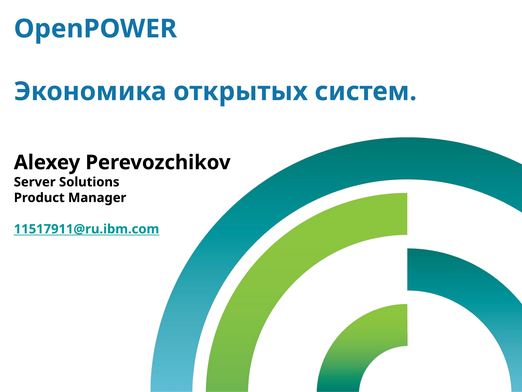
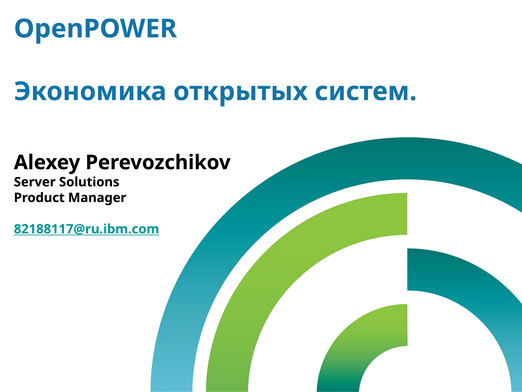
11517911@ru.ibm.com: 11517911@ru.ibm.com -> 82188117@ru.ibm.com (87, 229)
